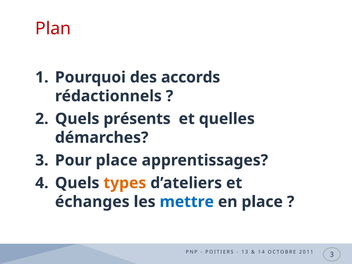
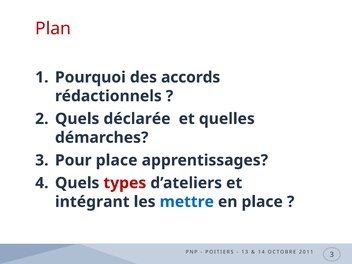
présents: présents -> déclarée (137, 119)
types colour: orange -> red (125, 183)
échanges: échanges -> intégrant (92, 202)
